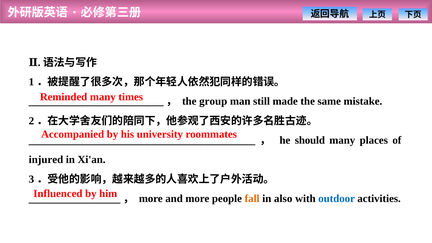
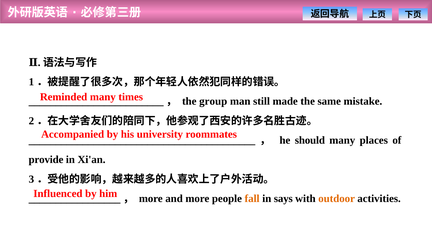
injured: injured -> provide (46, 160)
also: also -> says (283, 199)
outdoor colour: blue -> orange (337, 199)
